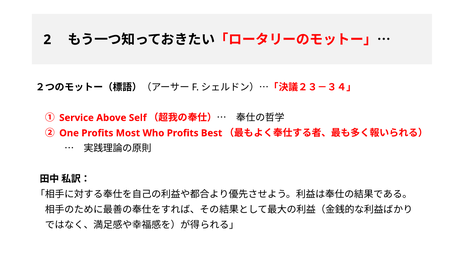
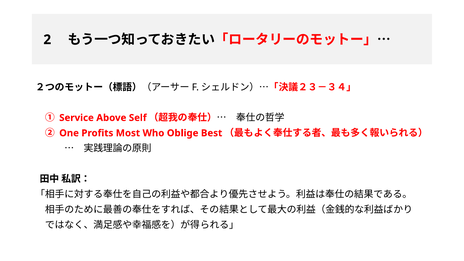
Who Profits: Profits -> Oblige (183, 133)
